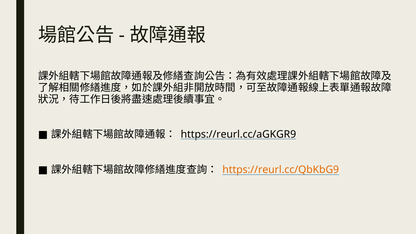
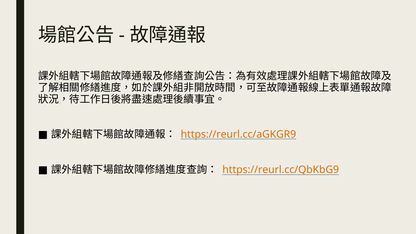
https://reurl.cc/aGKGR9 colour: black -> orange (238, 134)
